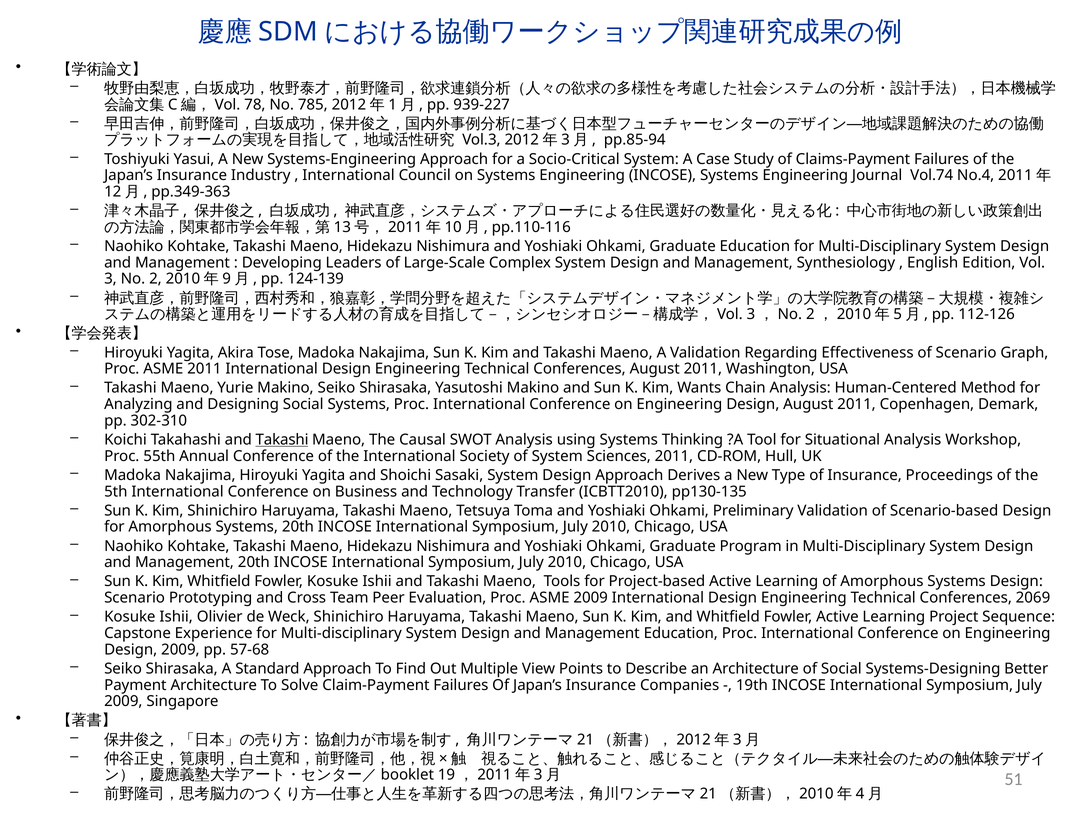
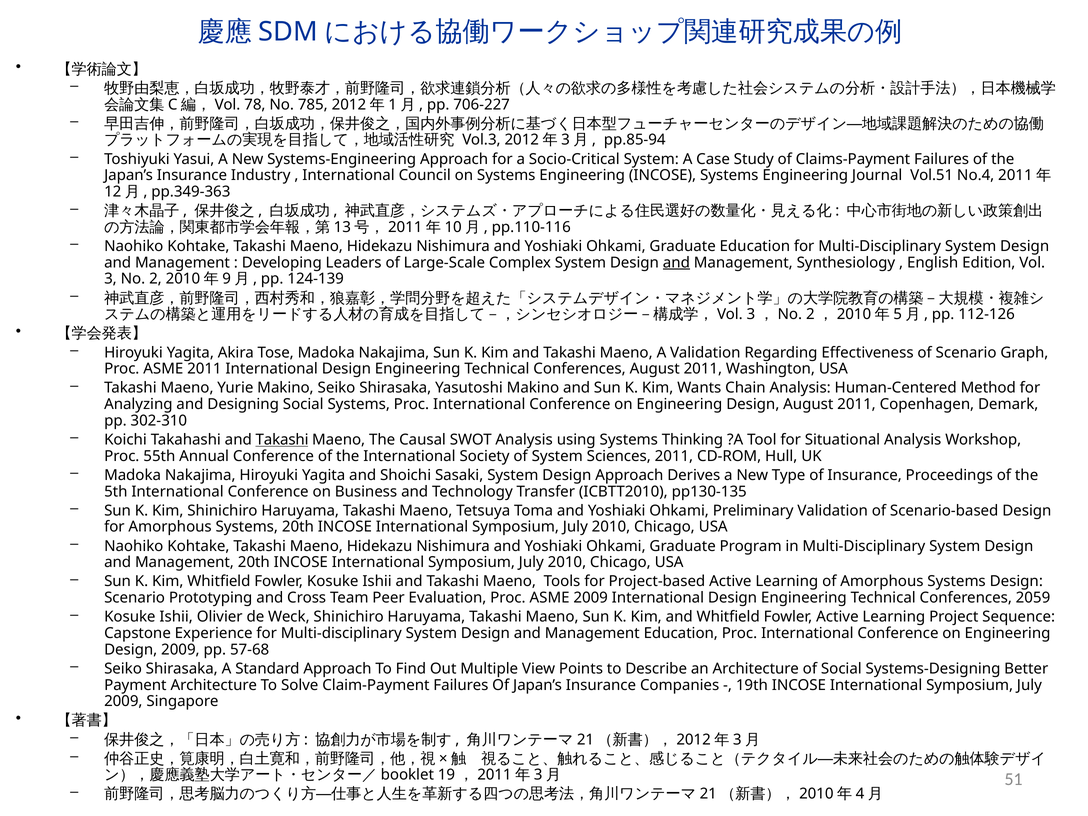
939-227: 939-227 -> 706-227 (482, 105)
Vol.74: Vol.74 -> Vol.51 (932, 175)
and underline: none -> present (676, 263)
2069: 2069 -> 2059 (1033, 598)
